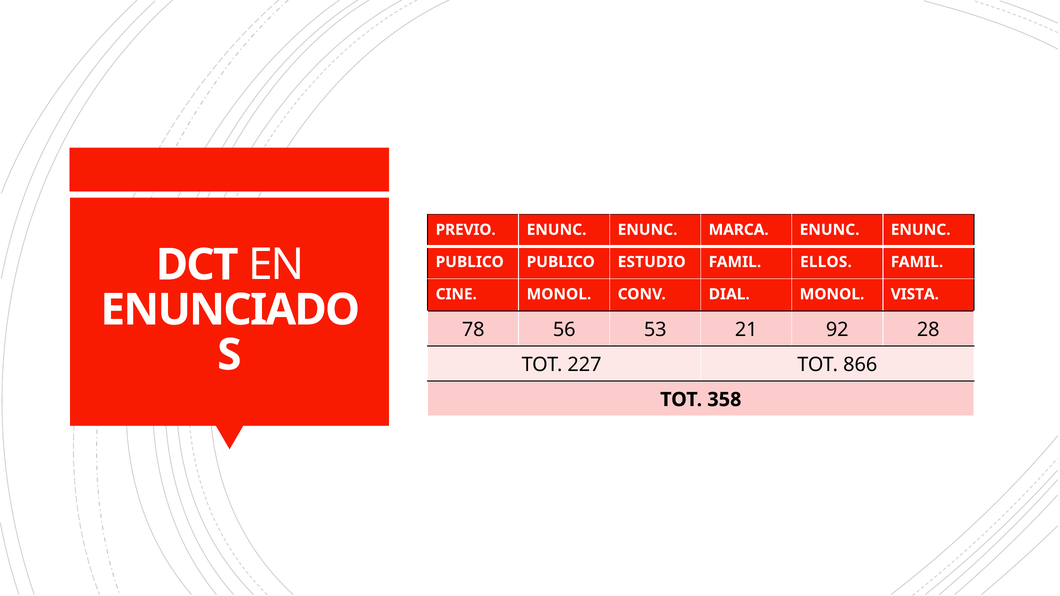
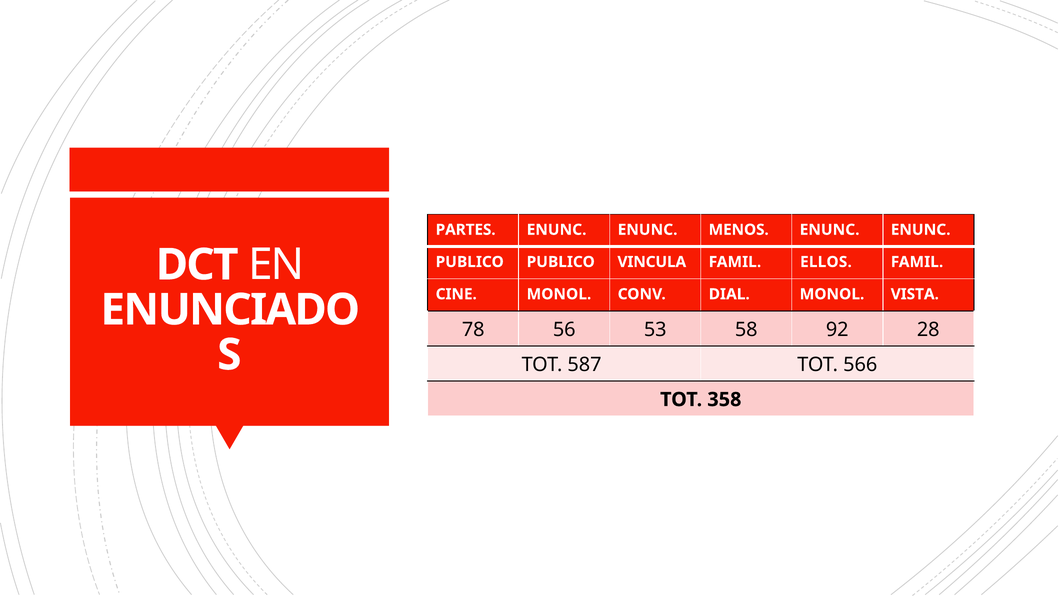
PREVIO: PREVIO -> PARTES (466, 230)
MARCA: MARCA -> MENOS (739, 230)
ESTUDIO: ESTUDIO -> VINCULA (652, 262)
21: 21 -> 58 (746, 330)
227: 227 -> 587 (585, 365)
866: 866 -> 566 (860, 365)
